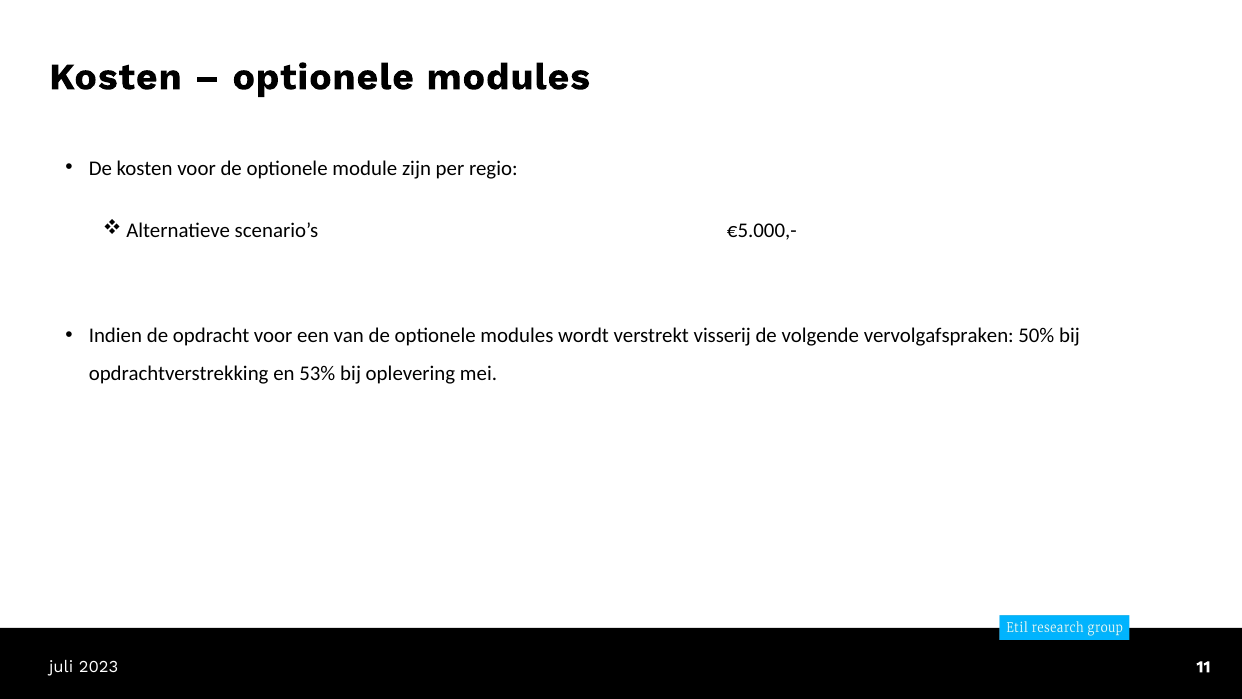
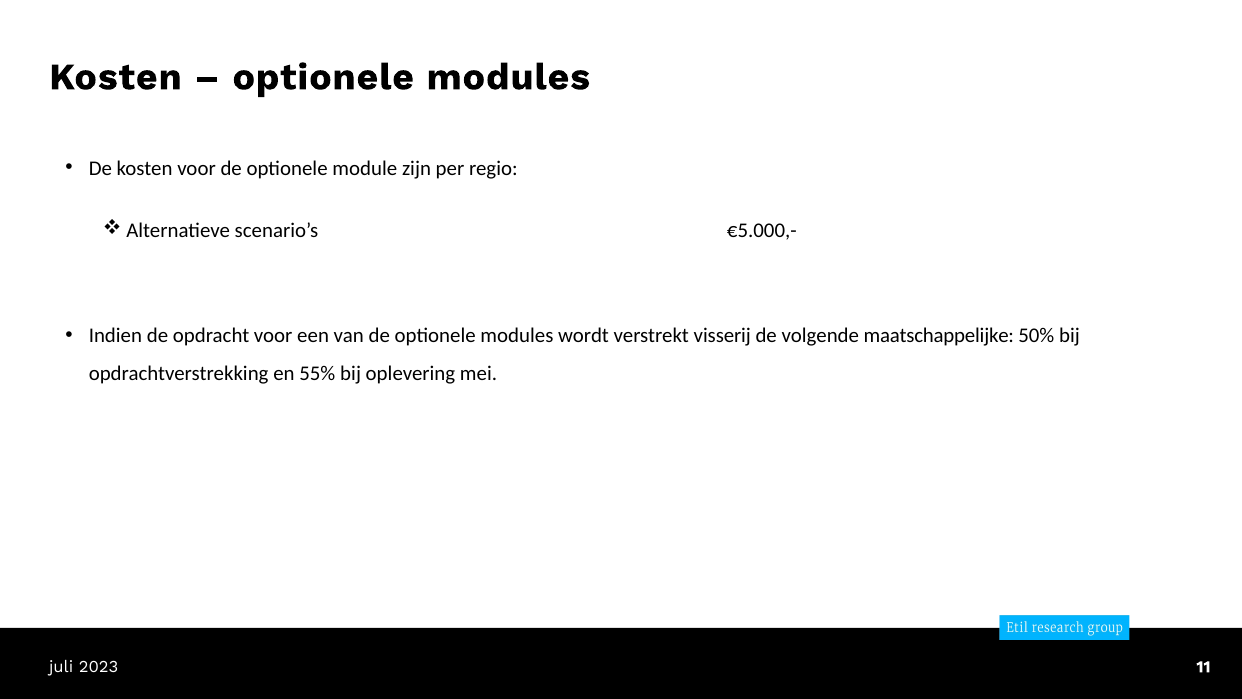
vervolgafspraken: vervolgafspraken -> maatschappelijke (939, 336)
53%: 53% -> 55% (317, 373)
